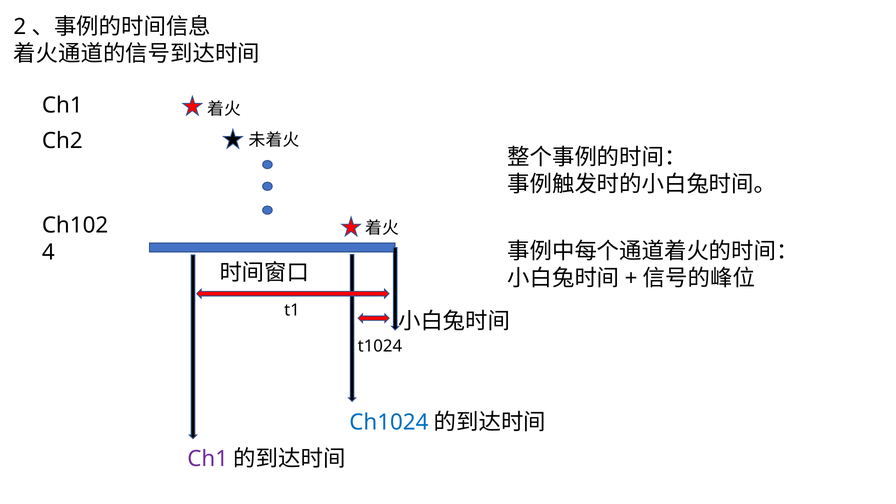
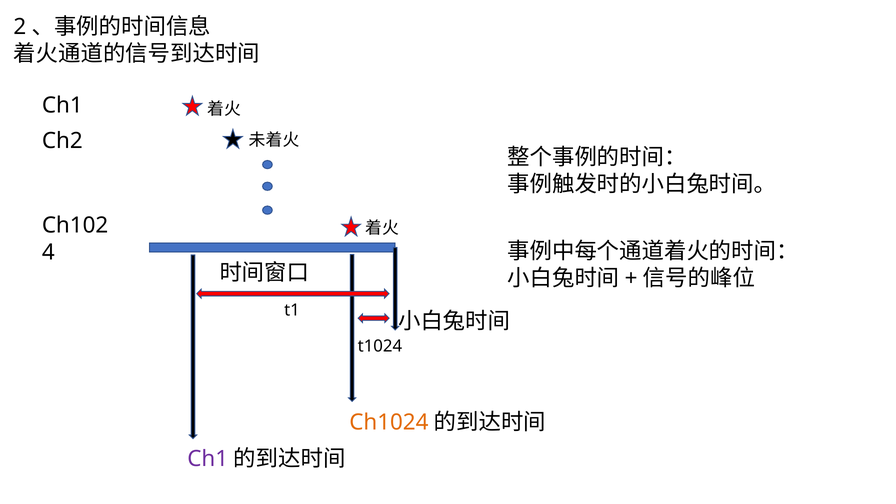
Ch1024 colour: blue -> orange (389, 422)
